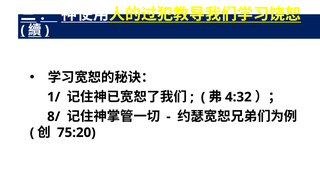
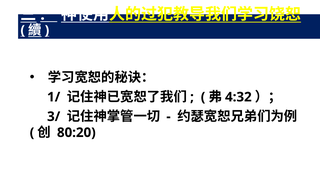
8/: 8/ -> 3/ (54, 117)
75:20: 75:20 -> 80:20 (76, 133)
